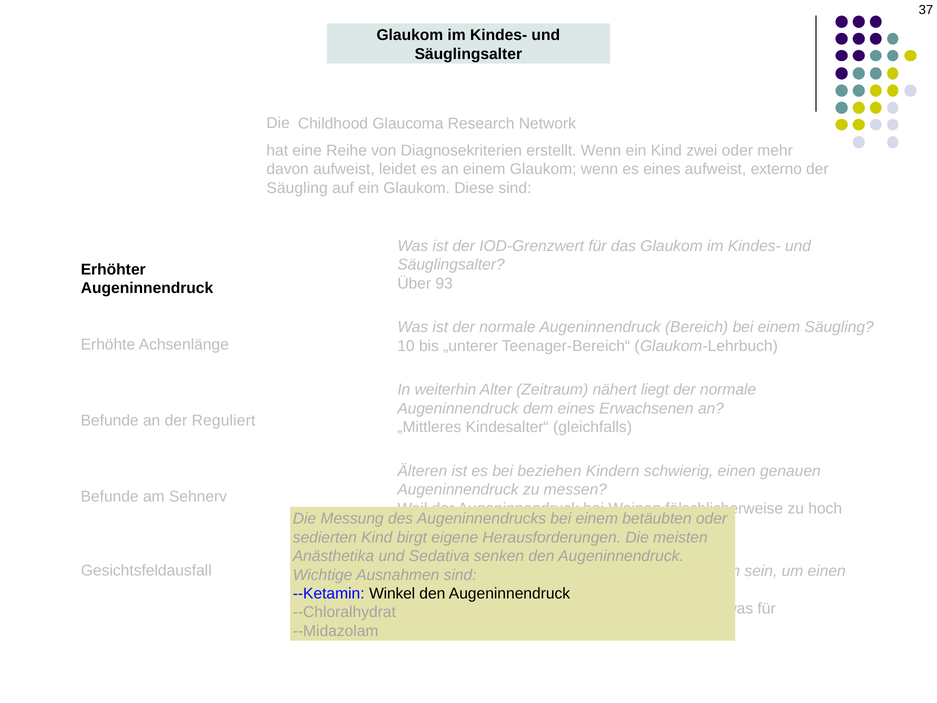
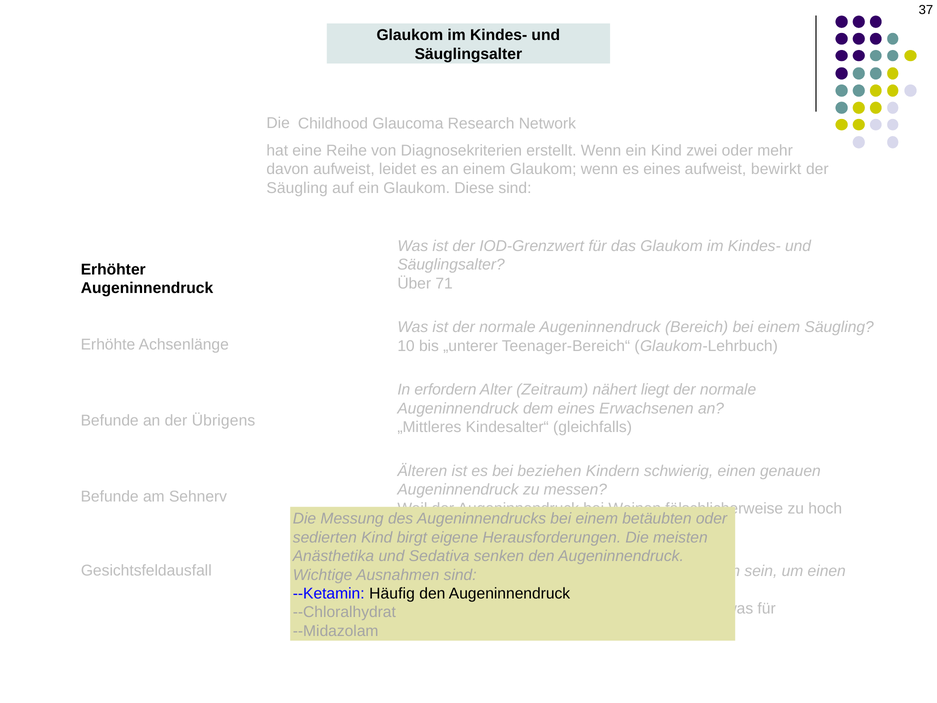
externo: externo -> bewirkt (776, 169)
93: 93 -> 71 (444, 283)
weiterhin: weiterhin -> erfordern (445, 390)
Reguliert: Reguliert -> Übrigens (224, 421)
Winkel: Winkel -> Häufig (392, 593)
